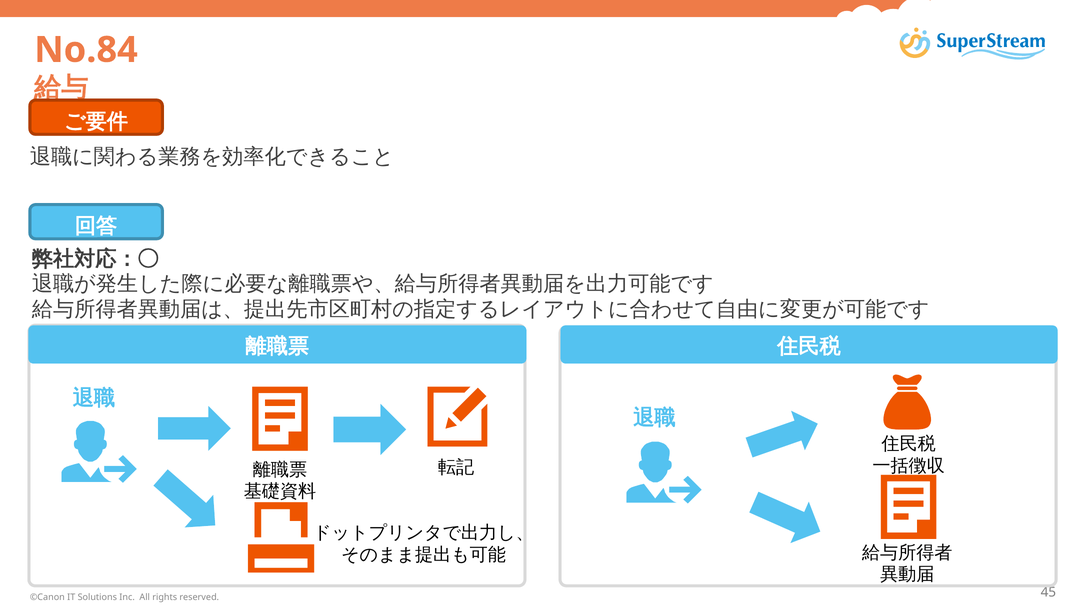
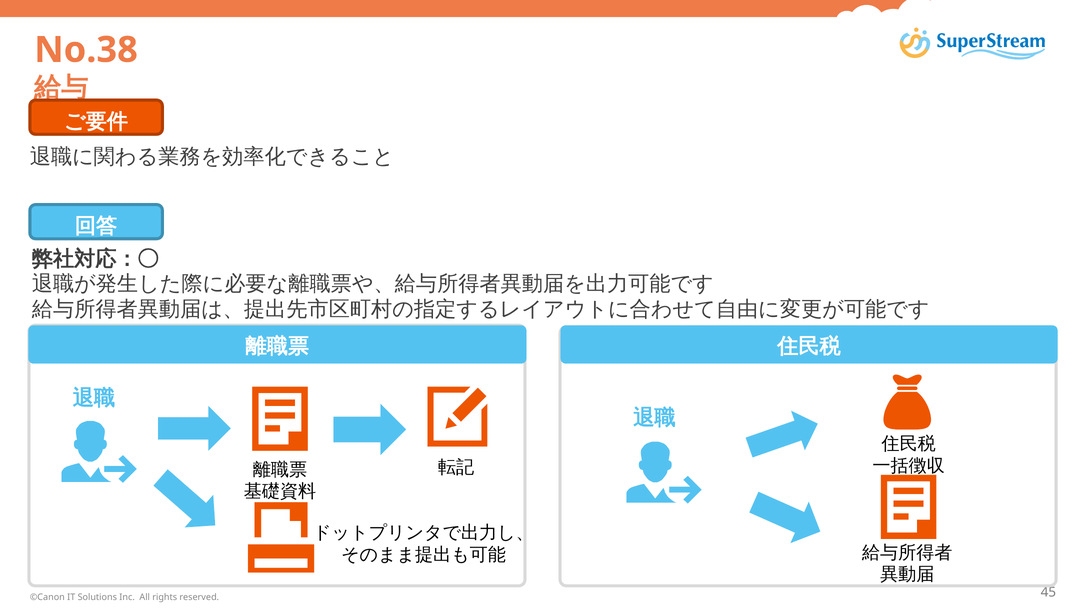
No.84: No.84 -> No.38 (86, 50)
